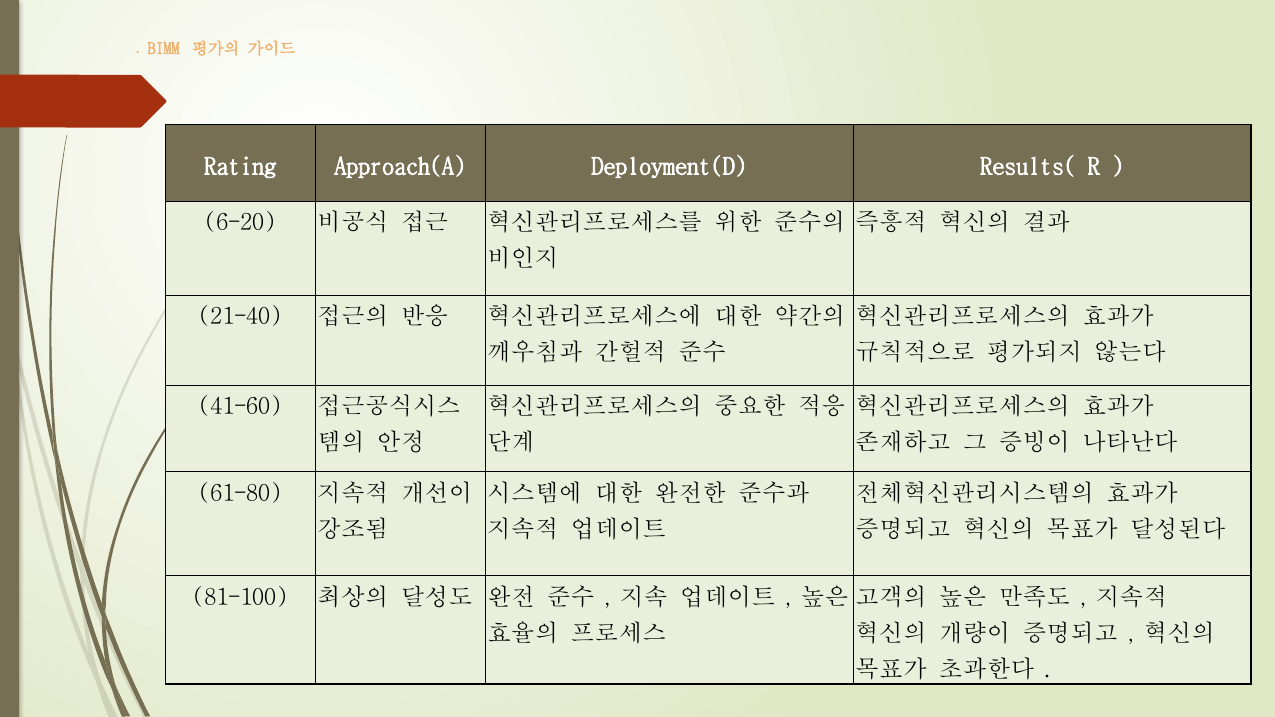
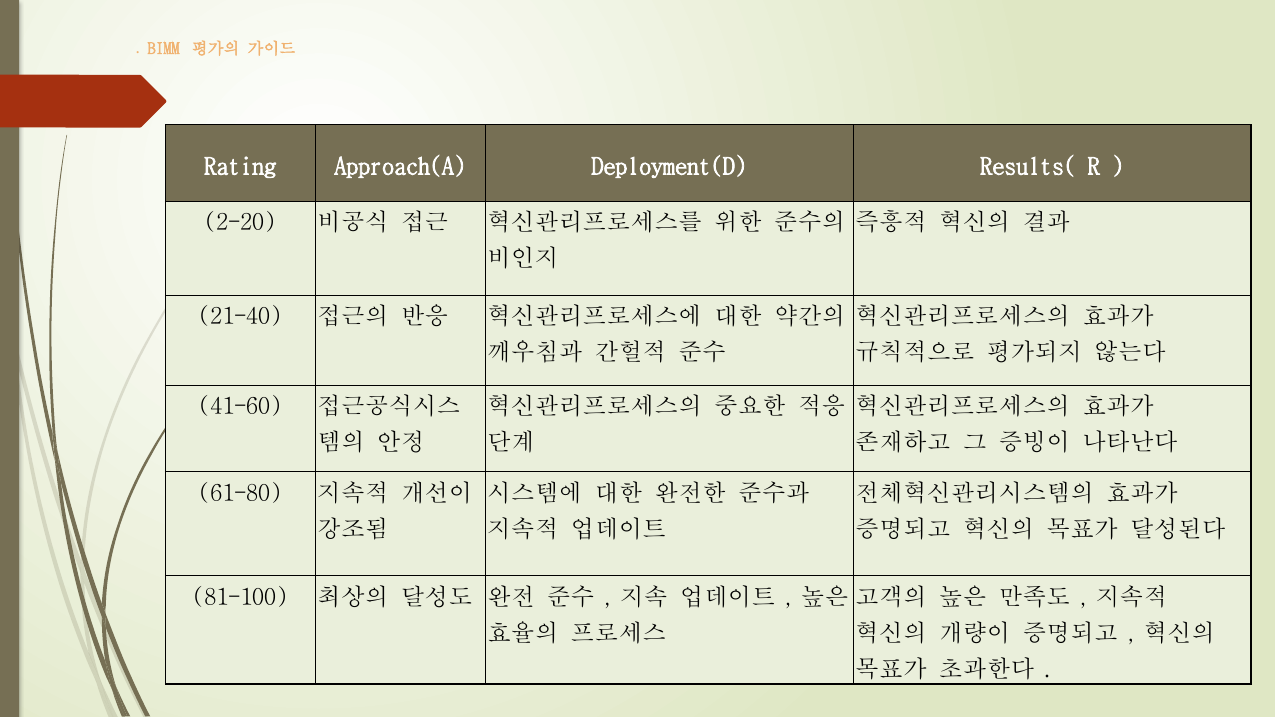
6-20: 6-20 -> 2-20 (240, 223)
